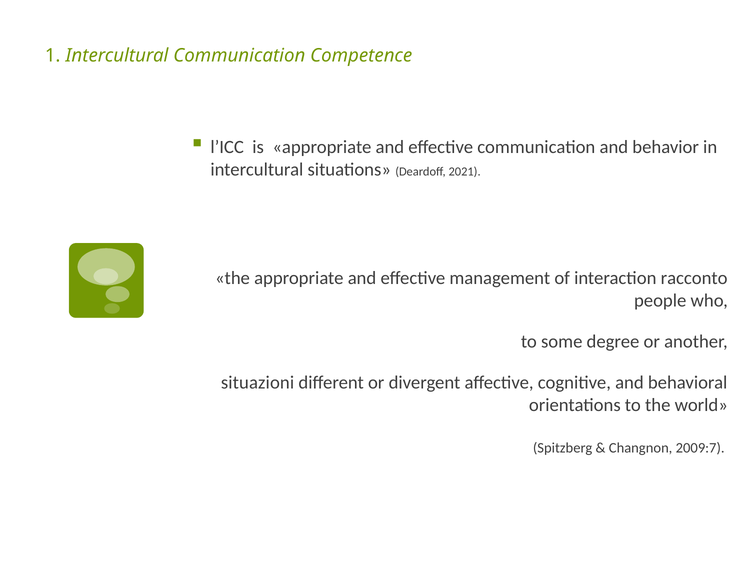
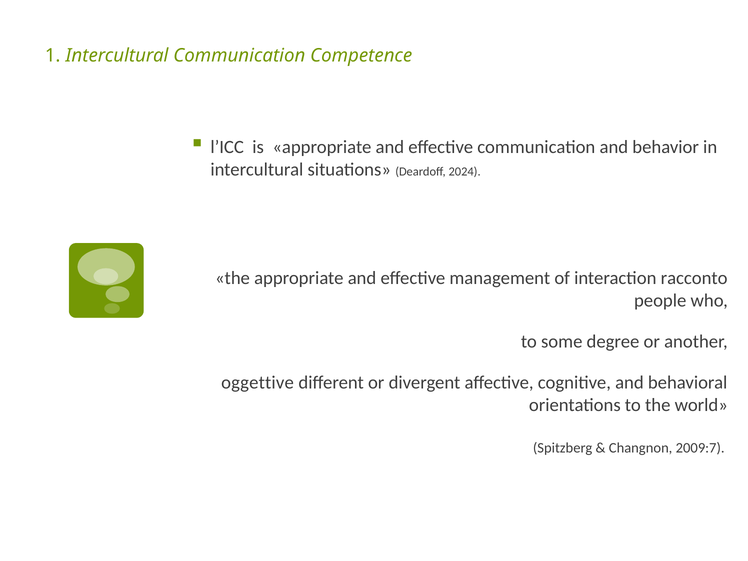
2021: 2021 -> 2024 (465, 172)
situazioni: situazioni -> oggettive (258, 383)
